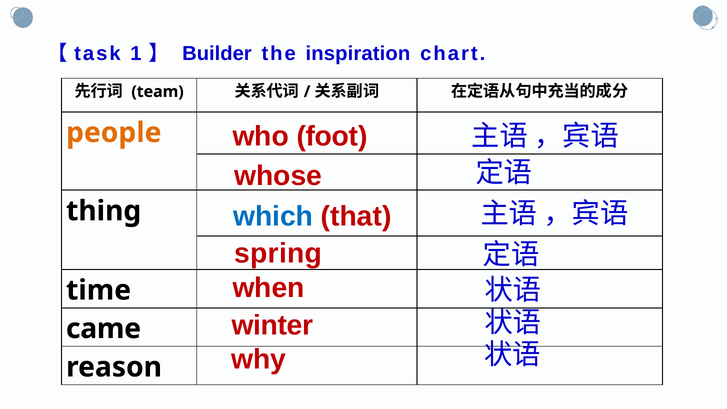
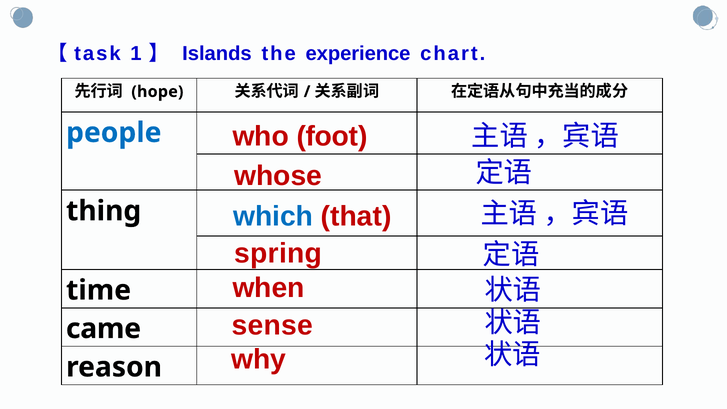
Builder: Builder -> Islands (217, 53)
inspiration: inspiration -> experience (358, 53)
team: team -> hope (157, 92)
people colour: orange -> blue (114, 133)
winter: winter -> sense (272, 326)
